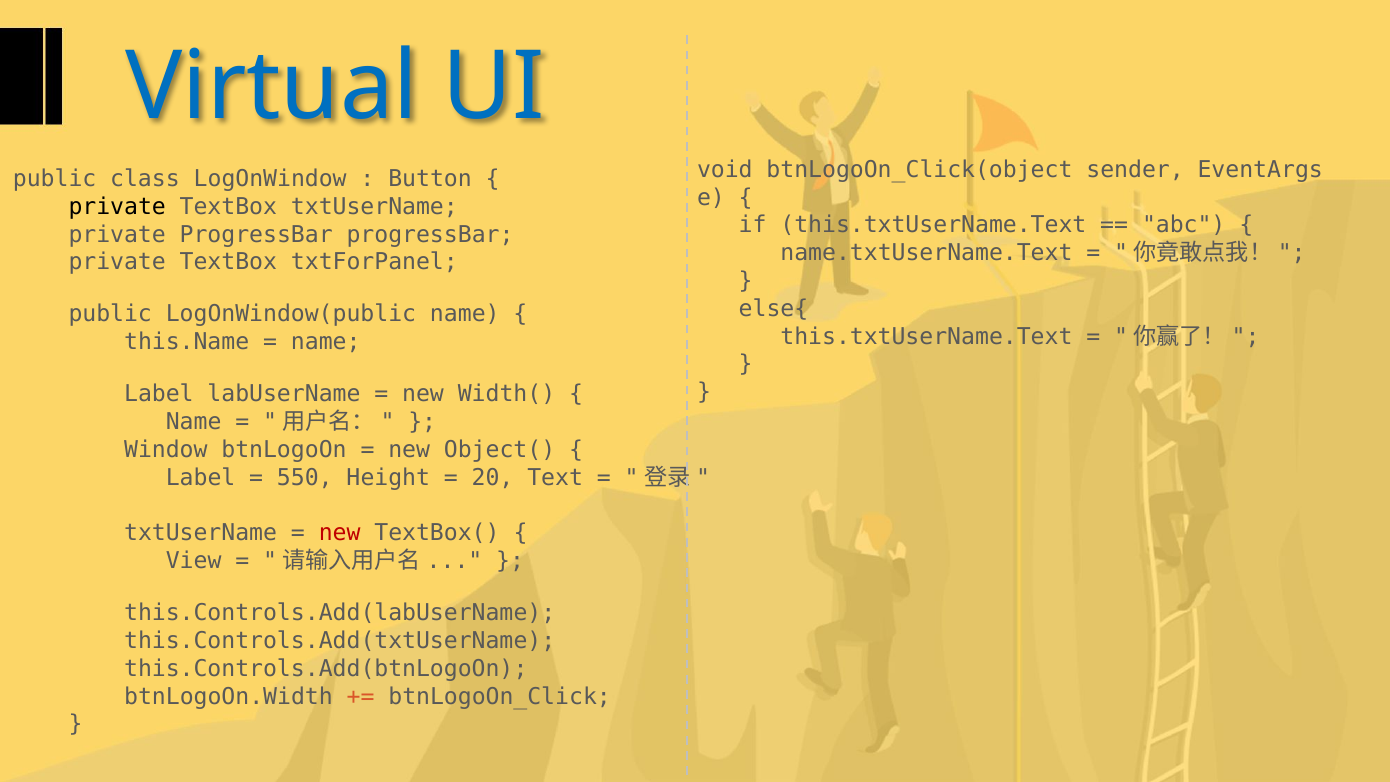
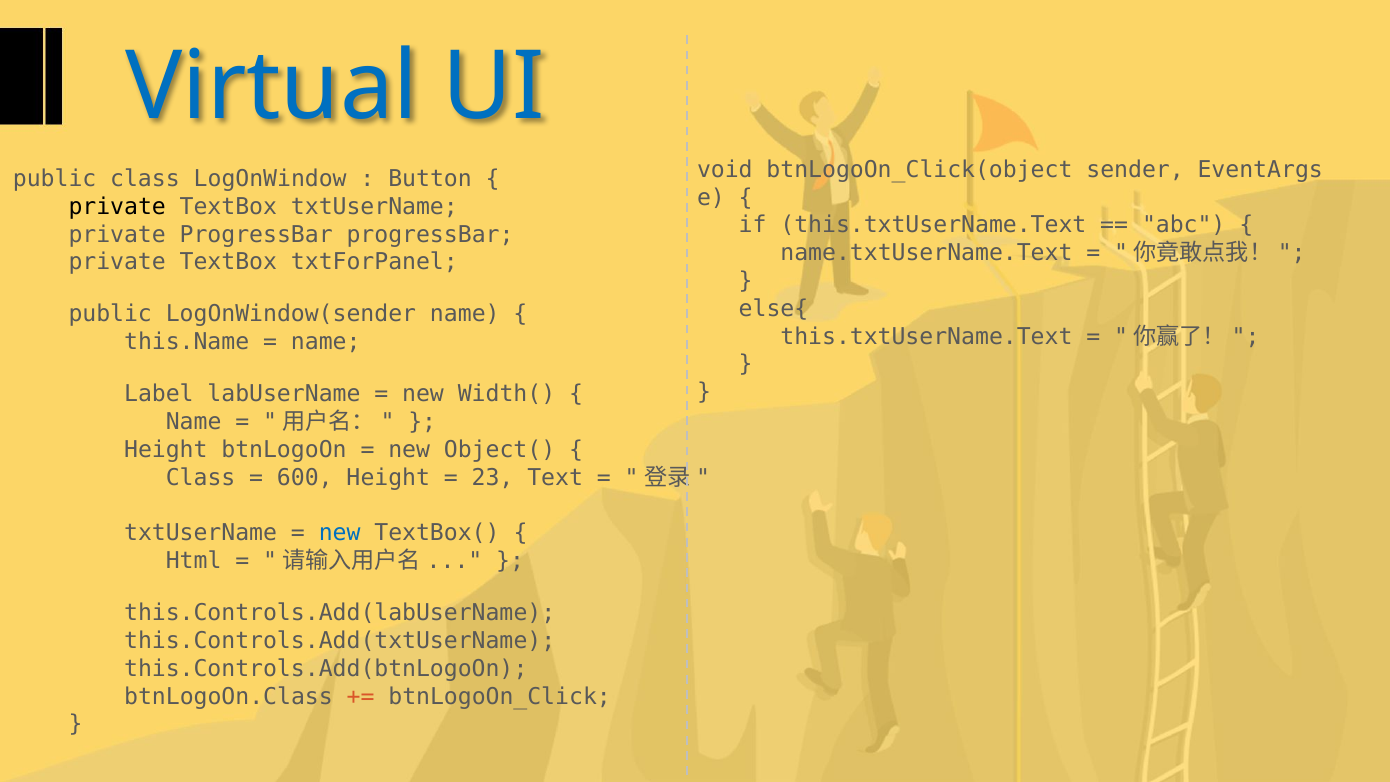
LogOnWindow(public: LogOnWindow(public -> LogOnWindow(sender (291, 314)
Window: Window -> Height (166, 450)
Label: Label -> Class (201, 478)
550: 550 -> 600 (305, 478)
20: 20 -> 23 (493, 478)
new colour: red -> blue (340, 533)
View: View -> Html (194, 561)
btnLogoOn.Width: btnLogoOn.Width -> btnLogoOn.Class (228, 696)
